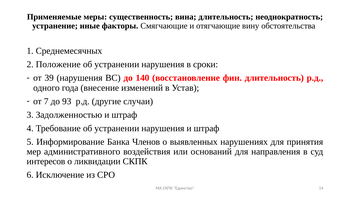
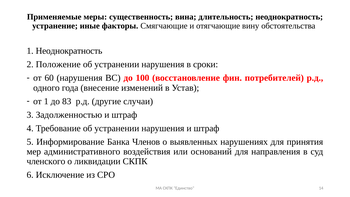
1 Среднемесячных: Среднемесячных -> Неоднократность (69, 51)
39: 39 -> 60 (49, 78)
140: 140 -> 100 (142, 78)
фин длительность: длительность -> потребителей (274, 78)
от 7: 7 -> 1 (46, 101)
93: 93 -> 83 (67, 101)
интересов: интересов -> членского (46, 161)
